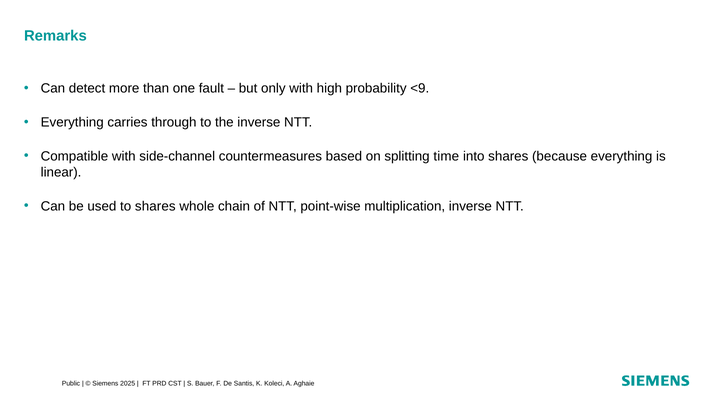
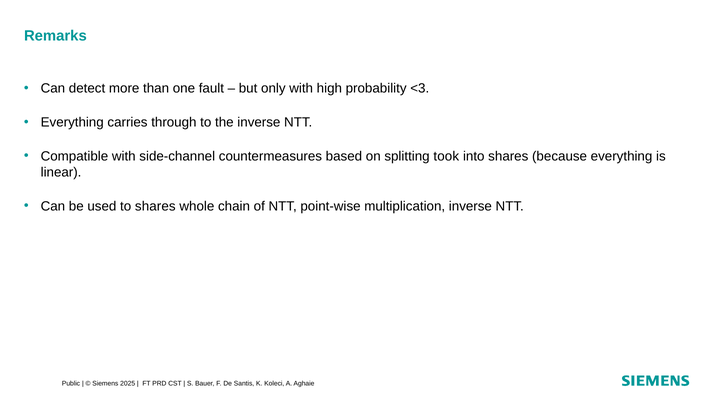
<9: <9 -> <3 (420, 89)
time: time -> took (446, 156)
